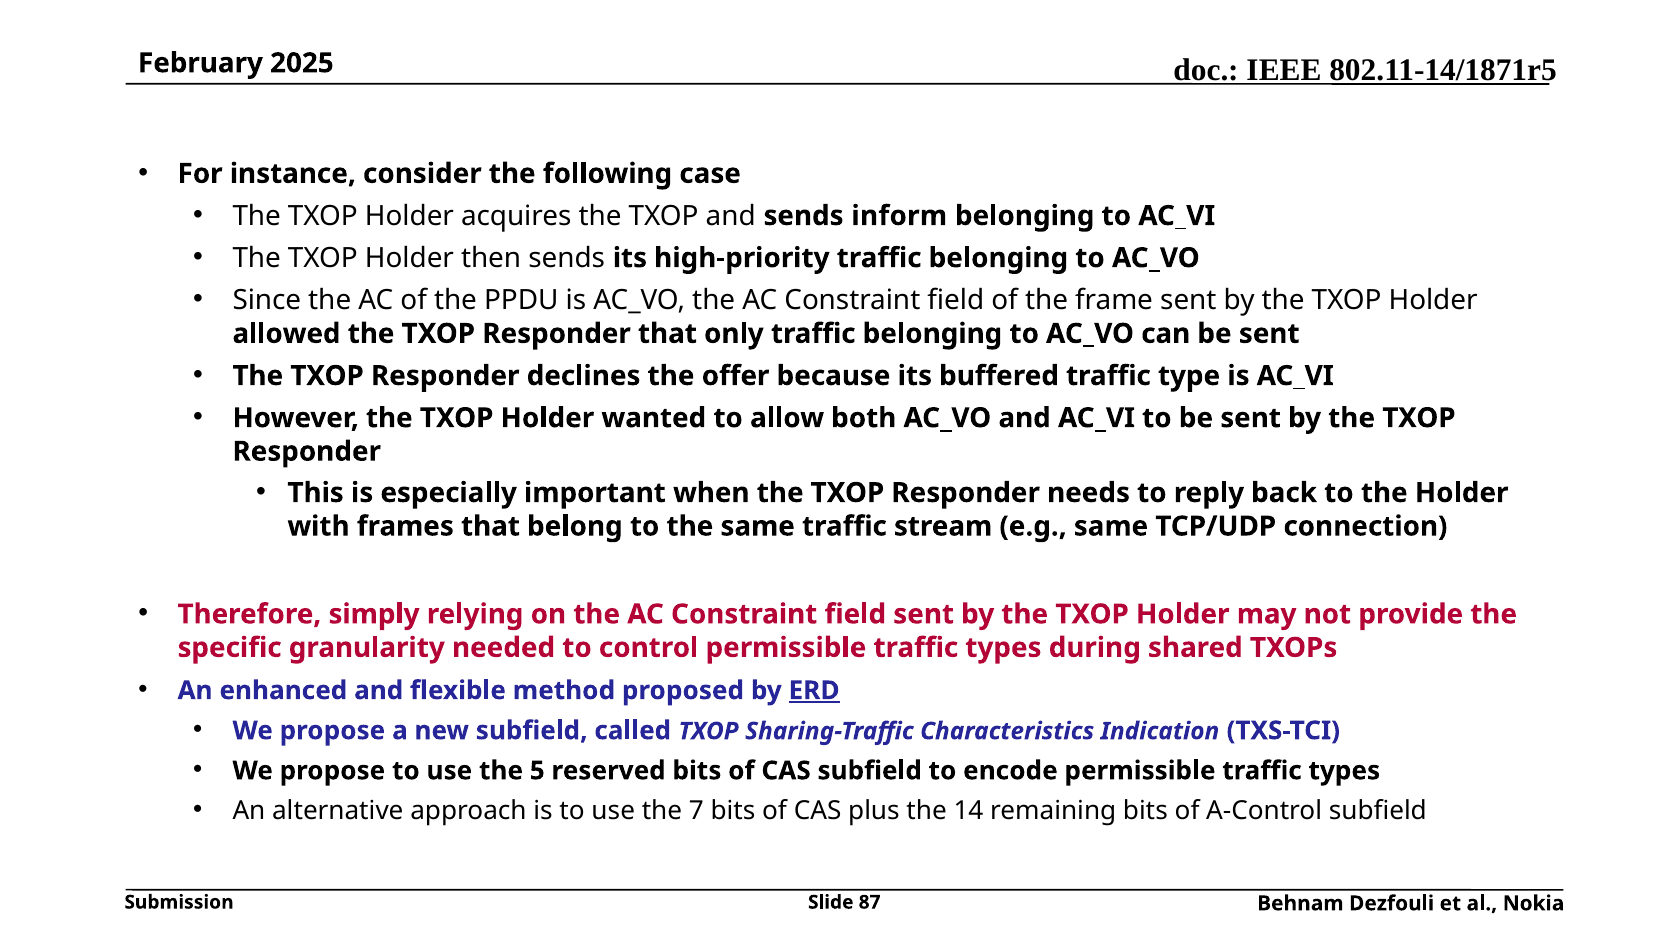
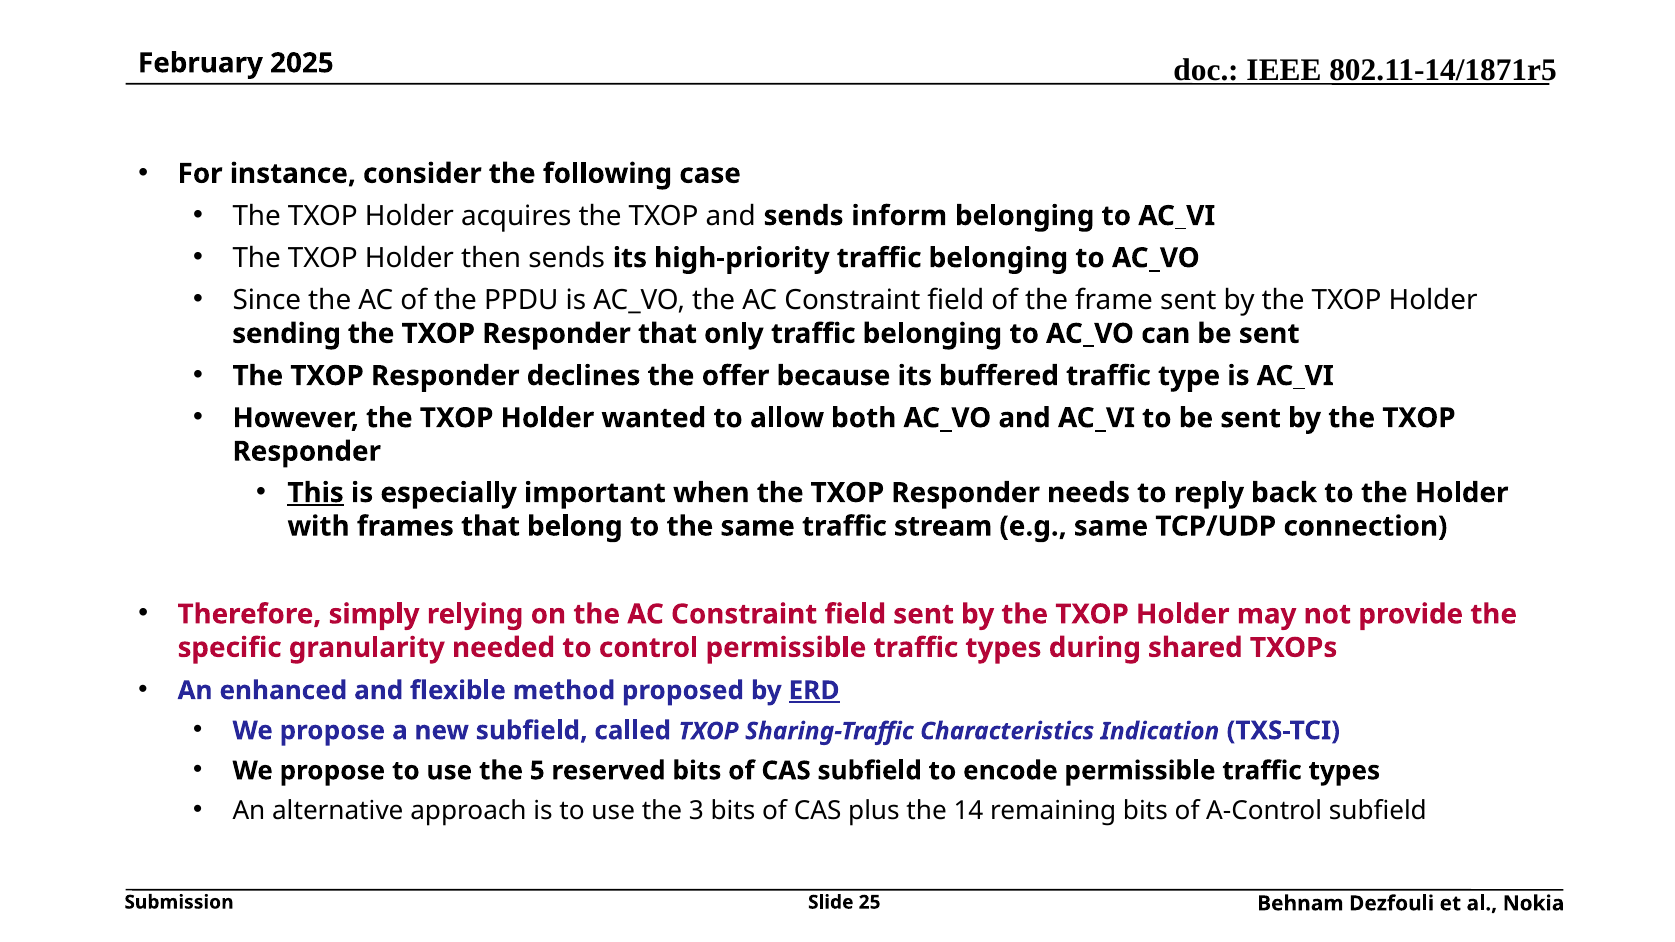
allowed: allowed -> sending (287, 334)
This underline: none -> present (316, 493)
7: 7 -> 3 (696, 811)
87: 87 -> 25 (870, 902)
